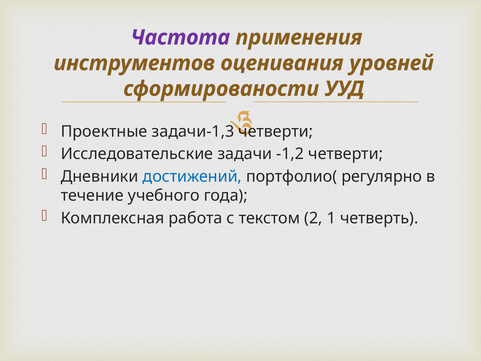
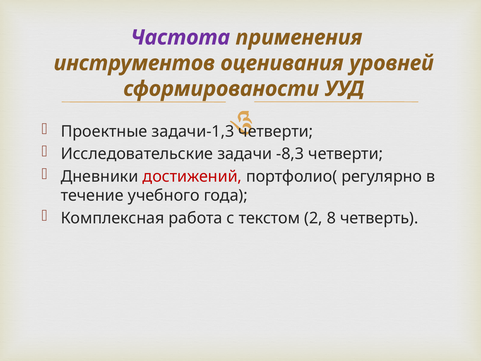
-1,2: -1,2 -> -8,3 (290, 154)
достижений colour: blue -> red (192, 176)
1: 1 -> 8 (331, 218)
